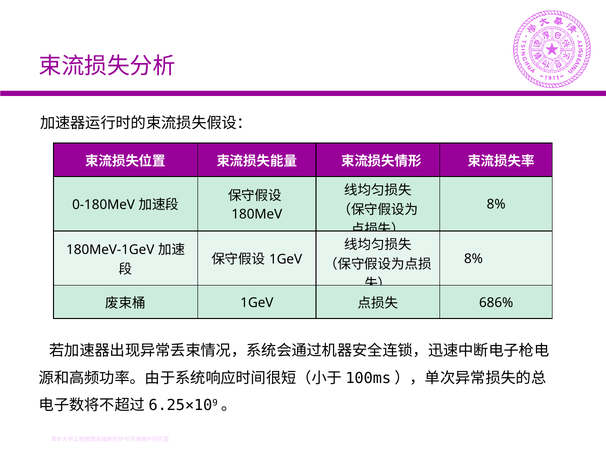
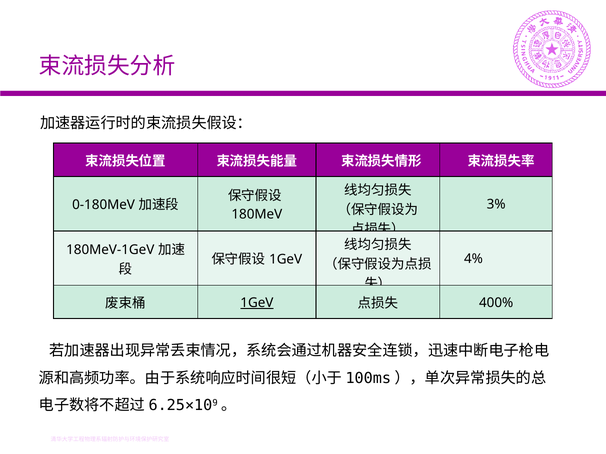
8%: 8% -> 3% (496, 205)
8%: 8% -> 4% (473, 259)
1GeV underline: none -> present (257, 303)
686%: 686% -> 400% (496, 303)
